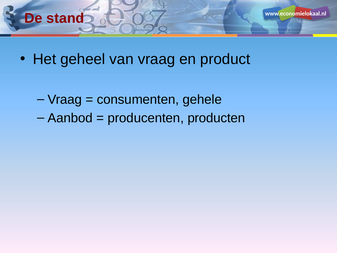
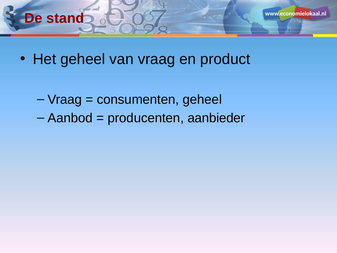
consumenten gehele: gehele -> geheel (202, 99)
producten: producten -> aanbieder (216, 118)
